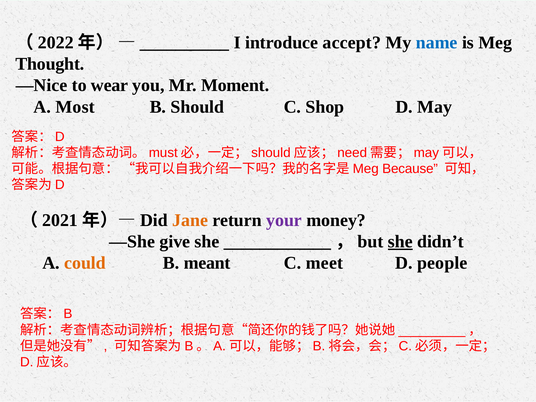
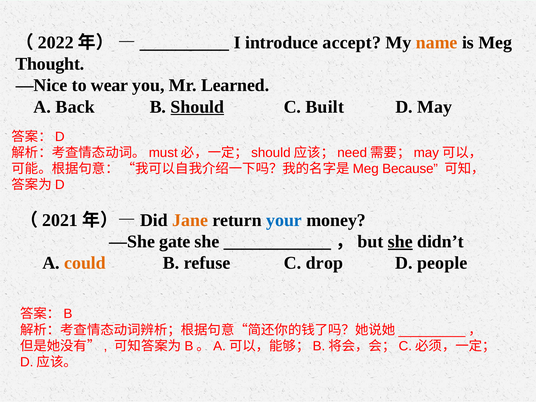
name colour: blue -> orange (437, 43)
Moment: Moment -> Learned (235, 85)
Most: Most -> Back (75, 107)
Should underline: none -> present (197, 107)
Shop: Shop -> Built (325, 107)
your colour: purple -> blue (284, 220)
give: give -> gate (175, 242)
meant: meant -> refuse (207, 263)
meet: meet -> drop (325, 263)
